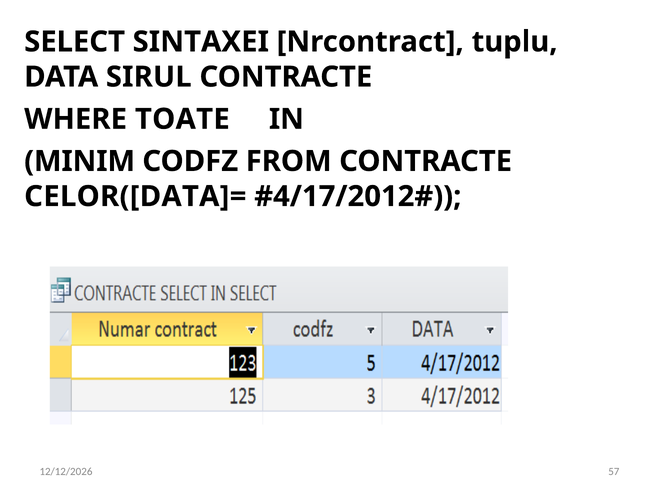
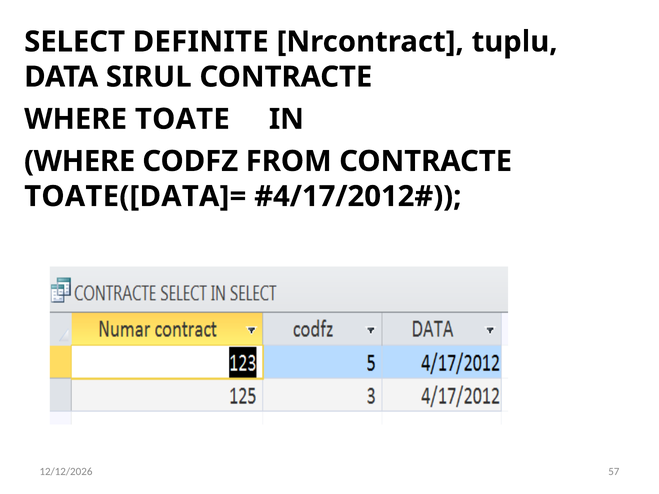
SINTAXEI: SINTAXEI -> DEFINITE (201, 42)
MINIM: MINIM -> WHERE (80, 161)
CELOR([DATA]=: CELOR([DATA]= -> TOATE([DATA]= (135, 197)
